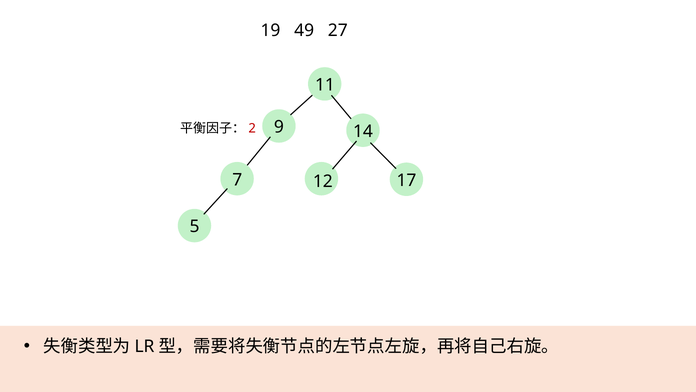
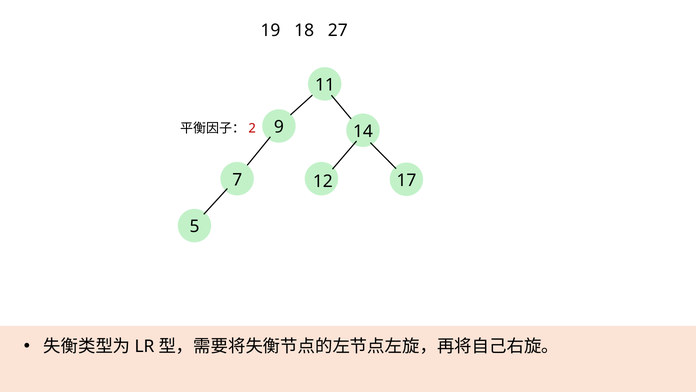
49: 49 -> 18 (304, 30)
